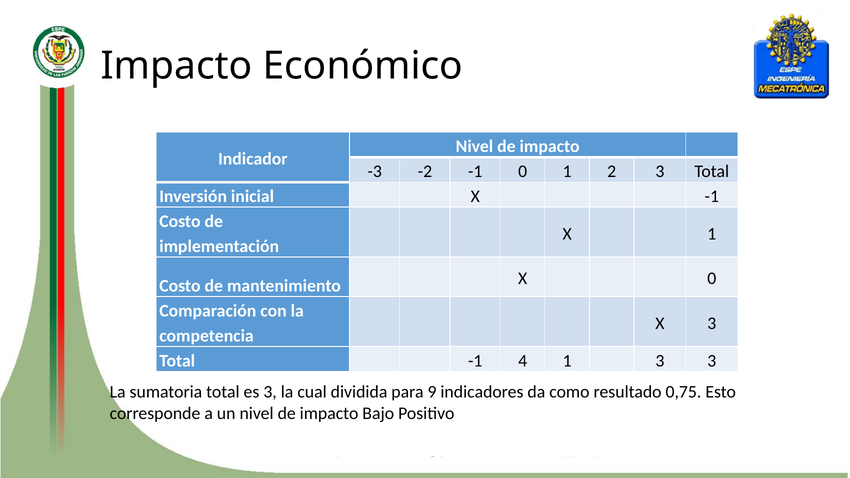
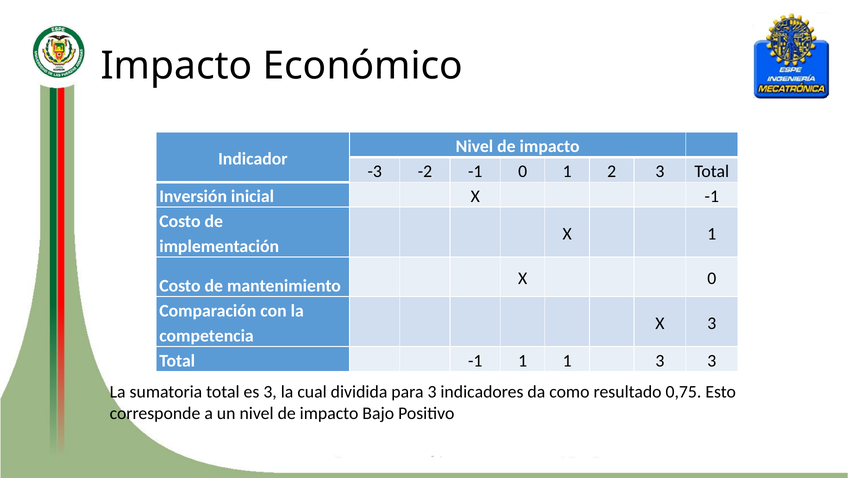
-1 4: 4 -> 1 (523, 361)
para 9: 9 -> 3 (432, 392)
